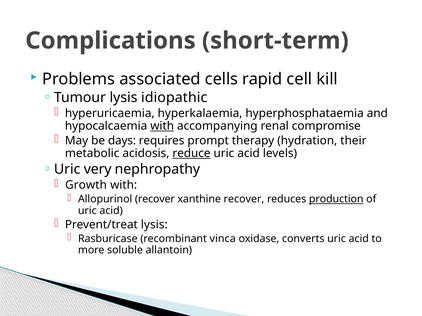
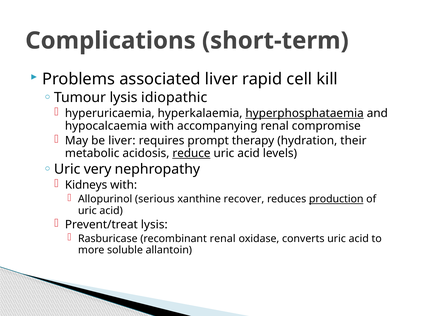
associated cells: cells -> liver (221, 79)
hyperphosphataemia underline: none -> present (305, 114)
with underline: present -> none (162, 126)
be days: days -> liver (122, 141)
Growth: Growth -> Kidneys (86, 185)
Allopurinol recover: recover -> serious (155, 199)
recombinant vinca: vinca -> renal (223, 239)
